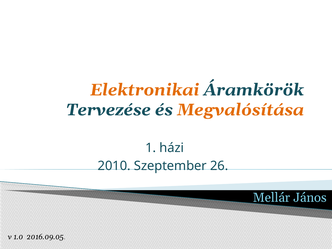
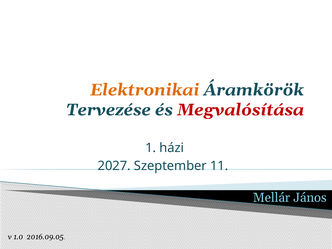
Megvalósítása colour: orange -> red (240, 110)
2010: 2010 -> 2027 (114, 166)
26: 26 -> 11 (219, 166)
